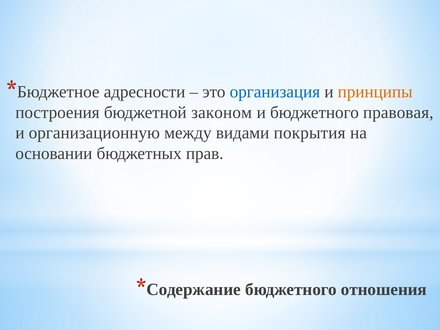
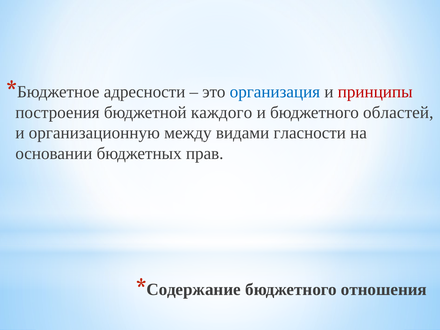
принципы colour: orange -> red (375, 92)
законом: законом -> каждого (222, 112)
правовая: правовая -> областей (398, 112)
покрытия: покрытия -> гласности (310, 133)
